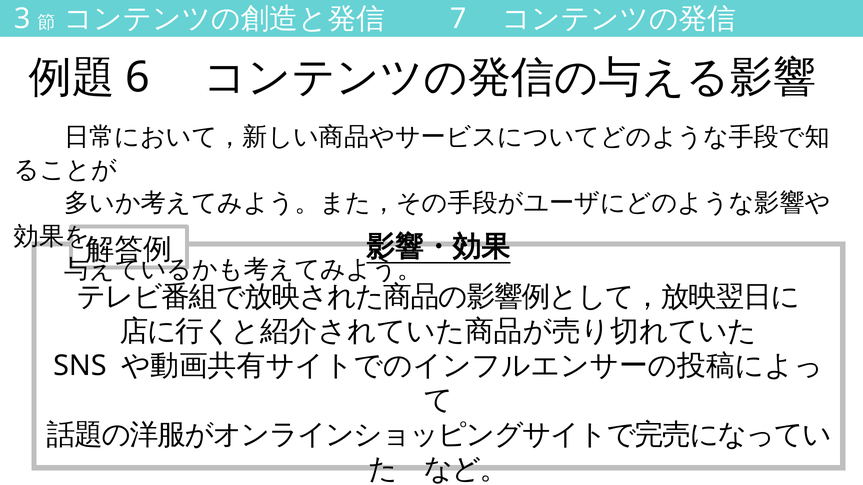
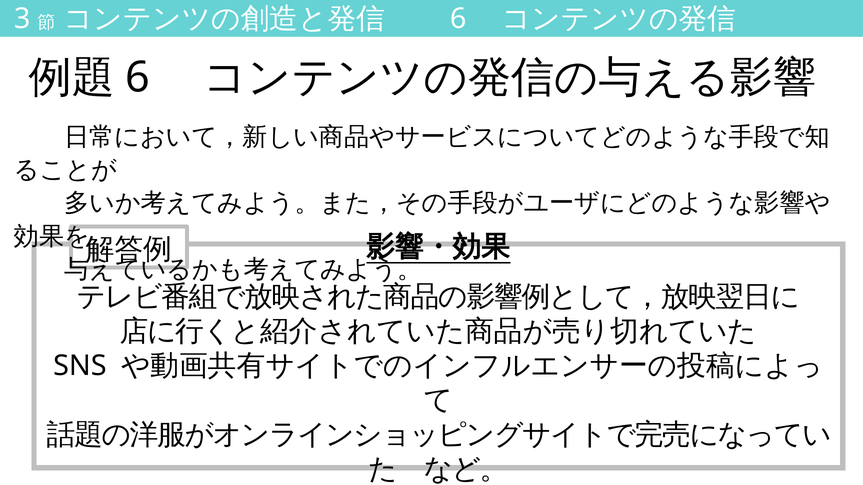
7: 7 -> 6 (458, 19)
